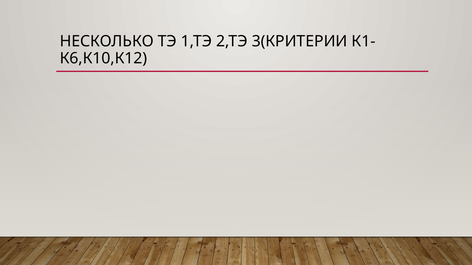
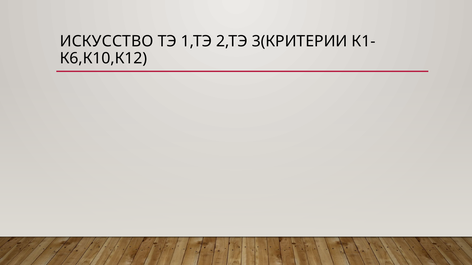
НЕСКОЛЬКО: НЕСКОЛЬКО -> ИСКУССТВО (107, 41)
